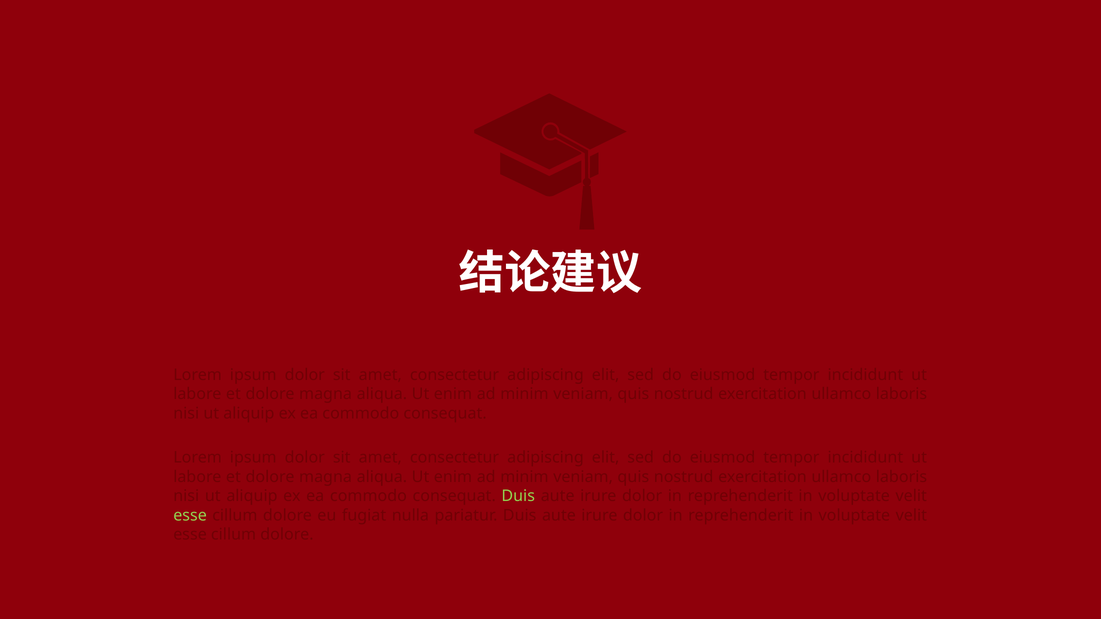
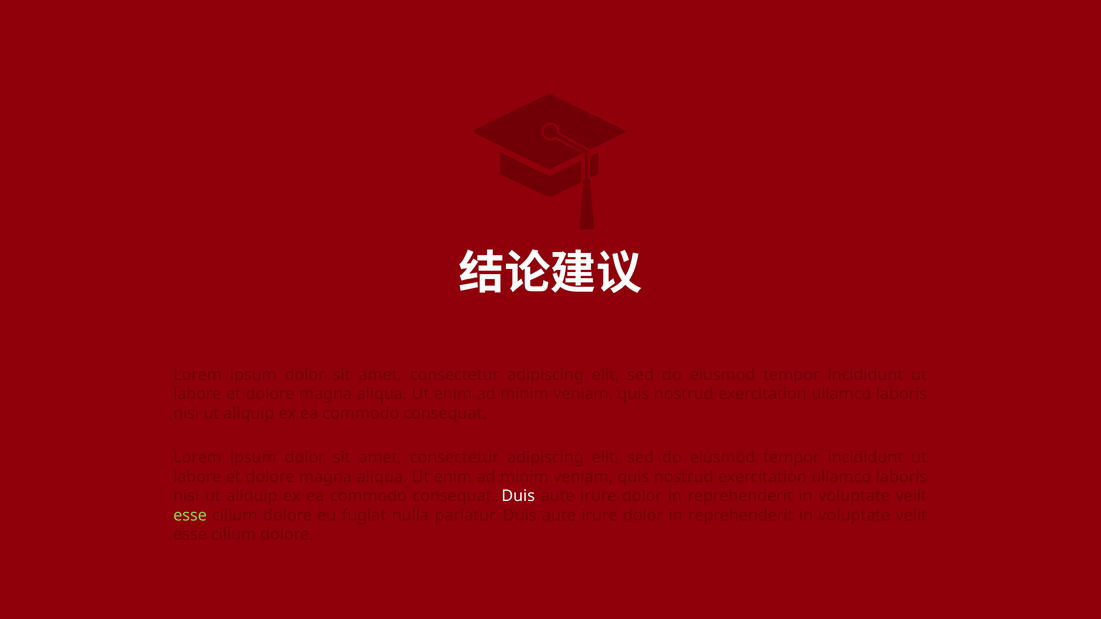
Duis colour: light green -> white (518, 496)
